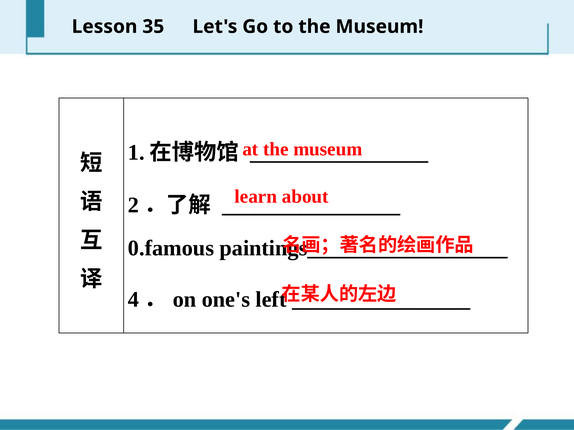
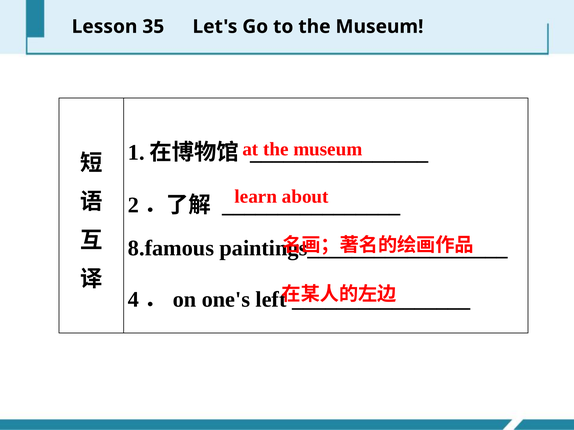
0.famous: 0.famous -> 8.famous (171, 249)
